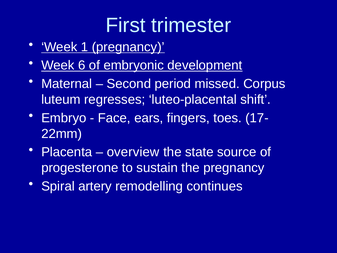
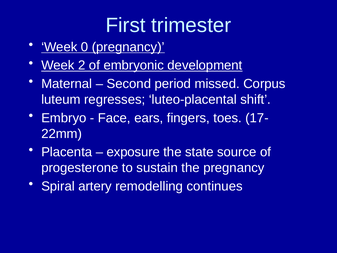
1: 1 -> 0 (85, 47)
6: 6 -> 2 (82, 65)
overview: overview -> exposure (133, 152)
